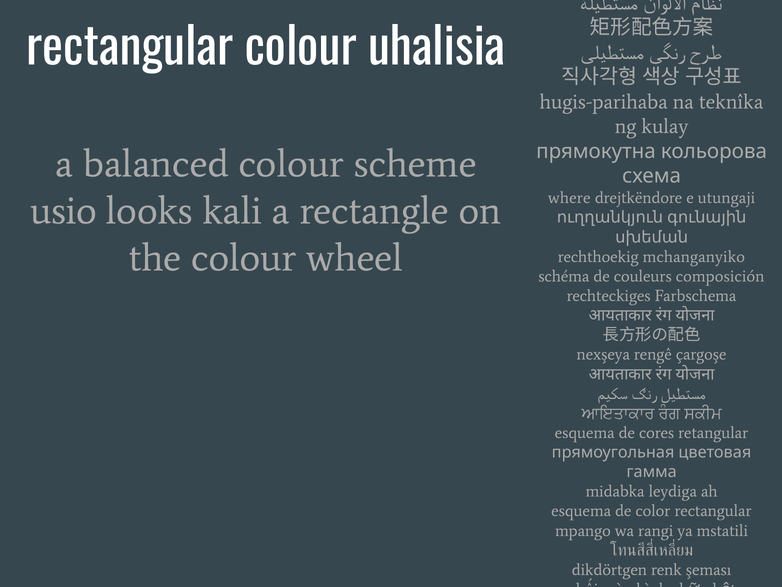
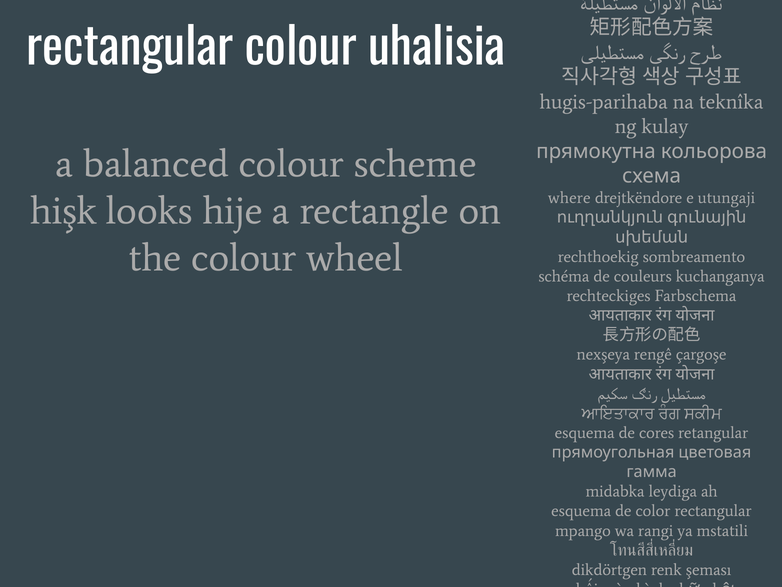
usio: usio -> hişk (64, 211)
kali: kali -> hije (233, 211)
mchanganyiko: mchanganyiko -> sombreamento (694, 257)
composición: composición -> kuchanganya (720, 276)
